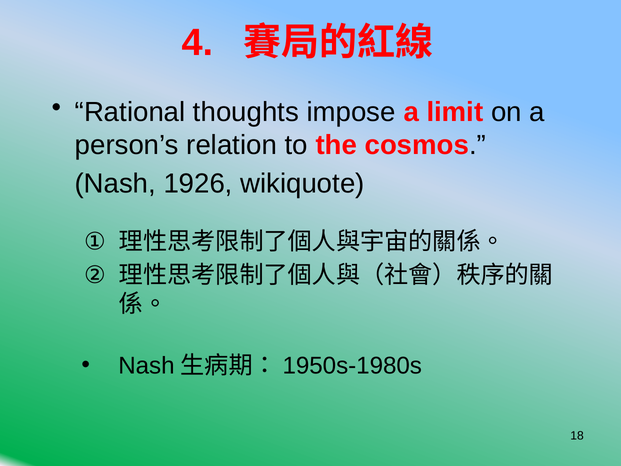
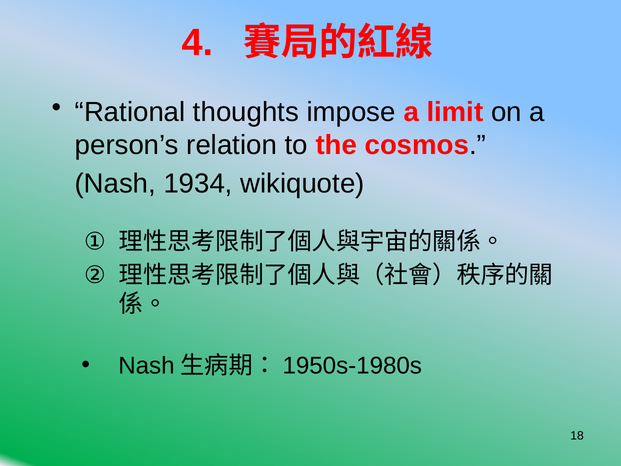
1926: 1926 -> 1934 (198, 184)
